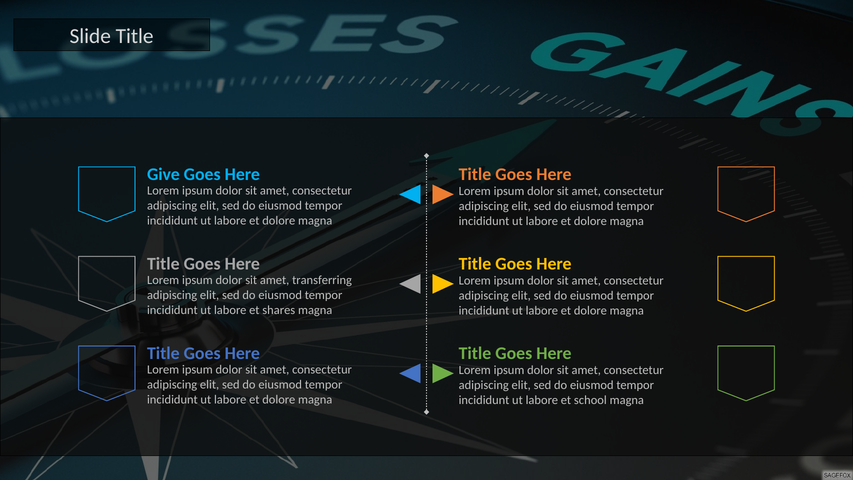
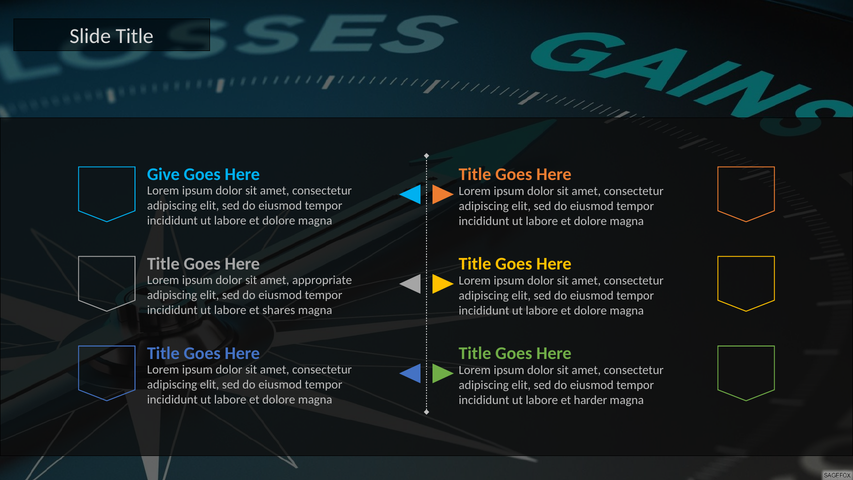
transferring: transferring -> appropriate (322, 280)
school: school -> harder (590, 400)
